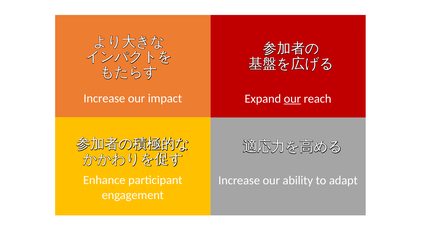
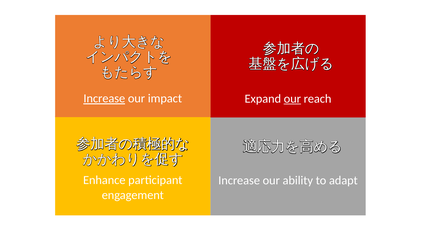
Increase underline: none -> present (104, 98)
